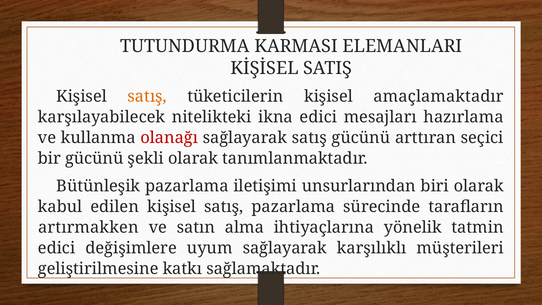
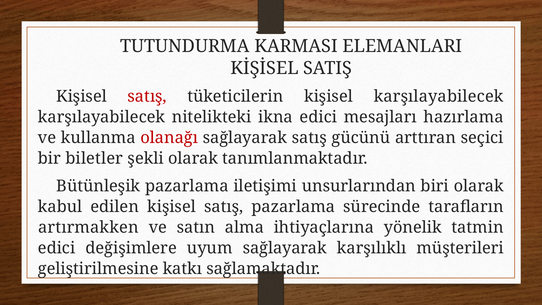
satış colour: orange -> red (147, 97)
kişisel amaçlamaktadır: amaçlamaktadır -> karşılayabilecek (439, 97)
bir gücünü: gücünü -> biletler (94, 158)
